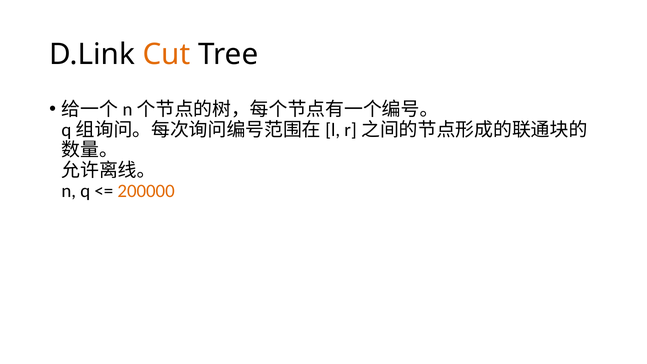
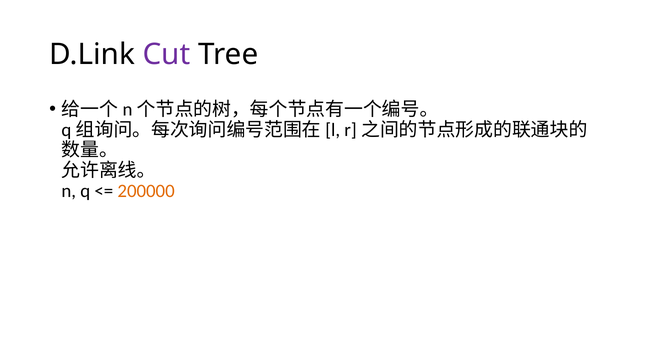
Cut colour: orange -> purple (167, 54)
